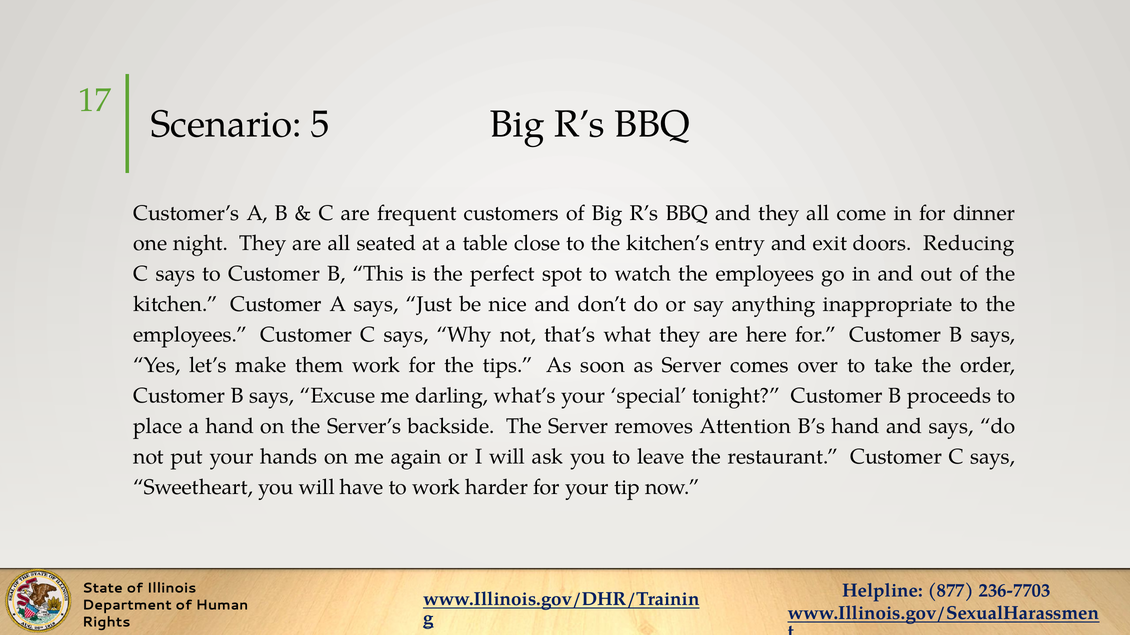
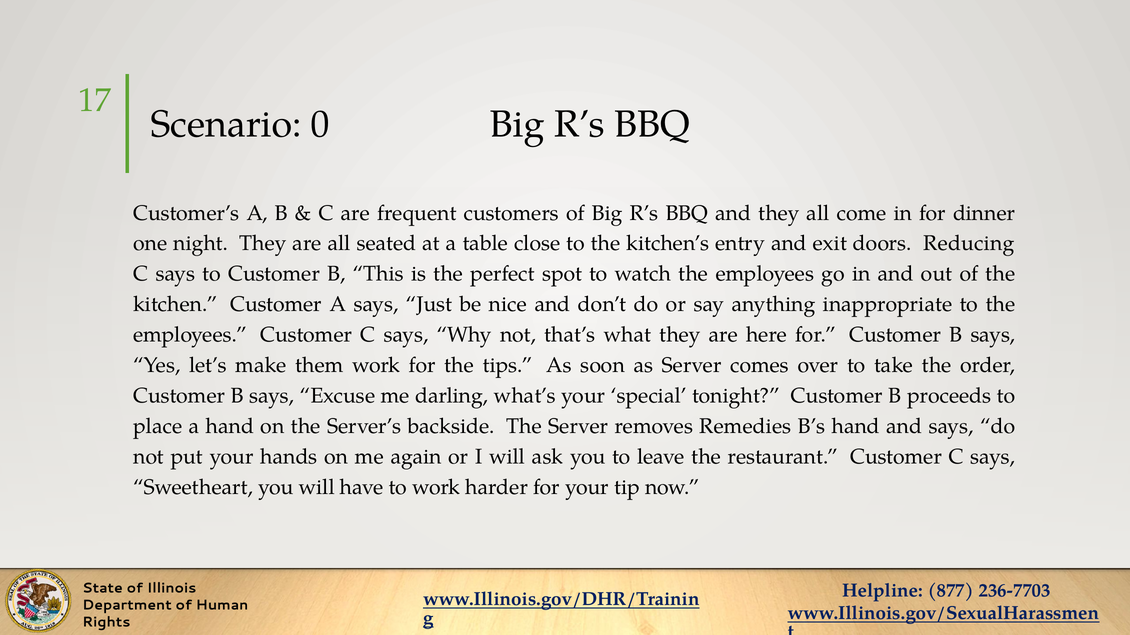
5: 5 -> 0 (320, 125)
Attention: Attention -> Remedies (745, 427)
